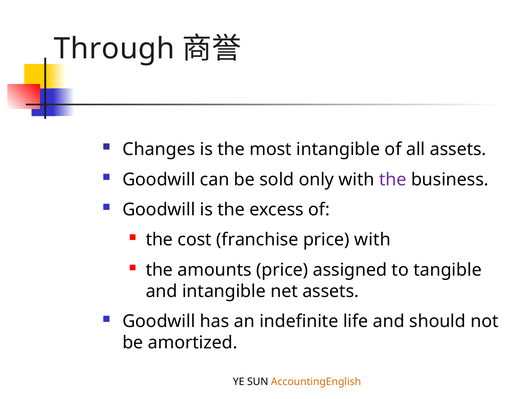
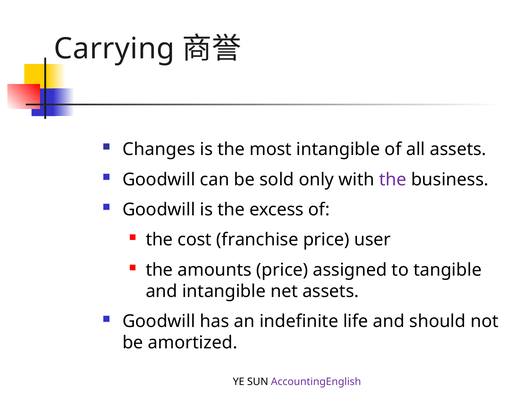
Through: Through -> Carrying (114, 49)
price with: with -> user (373, 240)
AccountingEnglish colour: orange -> purple (316, 382)
